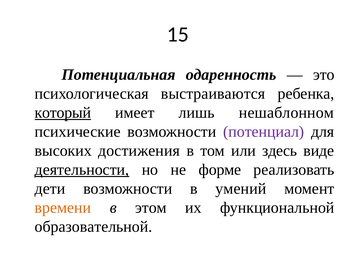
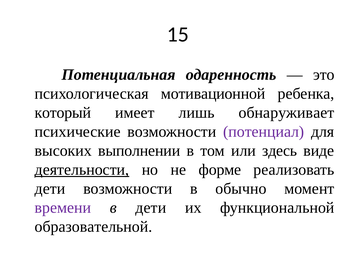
выстраиваются: выстраиваются -> мотивационной (213, 94)
который underline: present -> none (63, 113)
нешаблонном: нешаблонном -> обнаруживает (286, 113)
достижения: достижения -> выполнении (139, 151)
умений: умений -> обычно (241, 189)
времени colour: orange -> purple (63, 208)
в этом: этом -> дети (151, 208)
